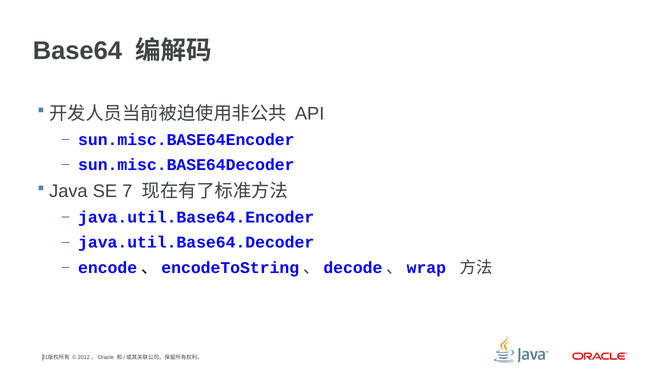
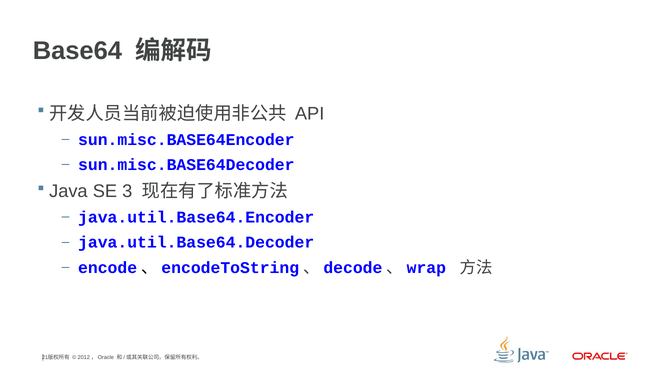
7: 7 -> 3 (127, 191)
